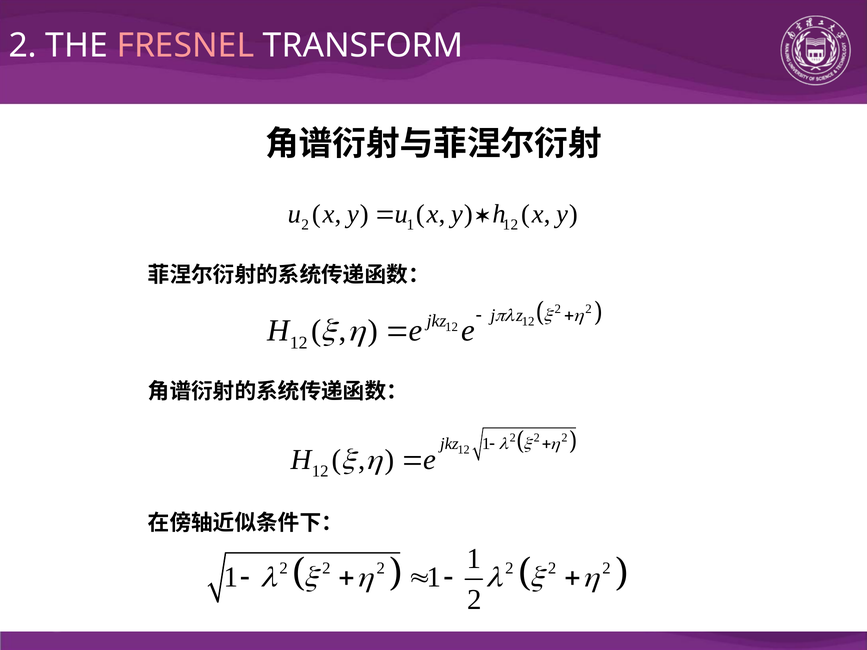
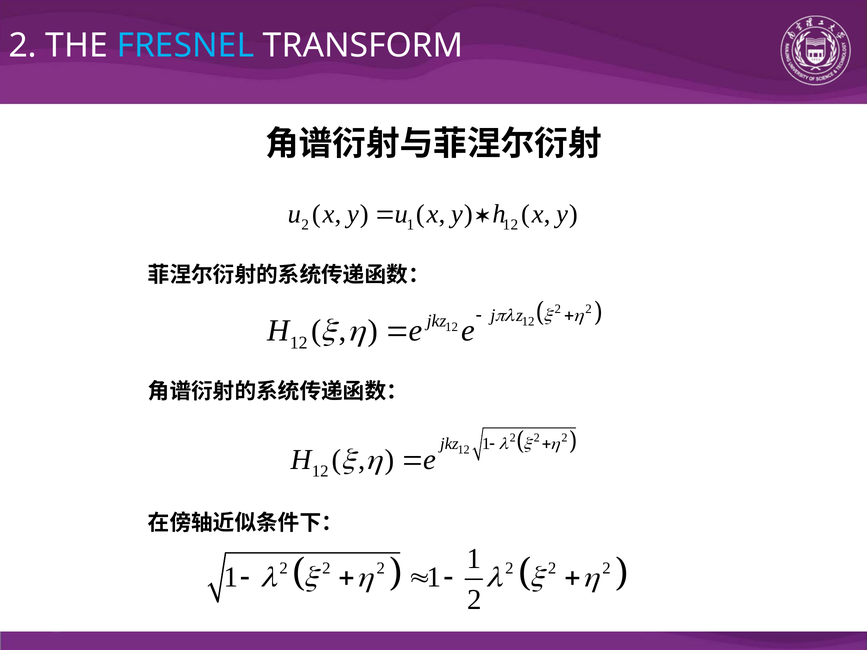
FRESNEL colour: pink -> light blue (185, 46)
